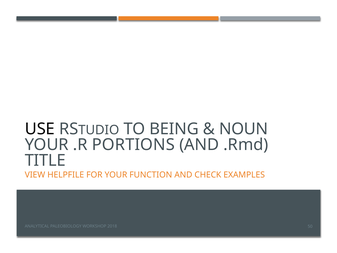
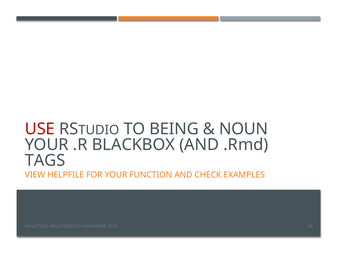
USE colour: black -> red (40, 129)
PORTIONS: PORTIONS -> BLACKBOX (133, 145)
TITLE: TITLE -> TAGS (45, 160)
